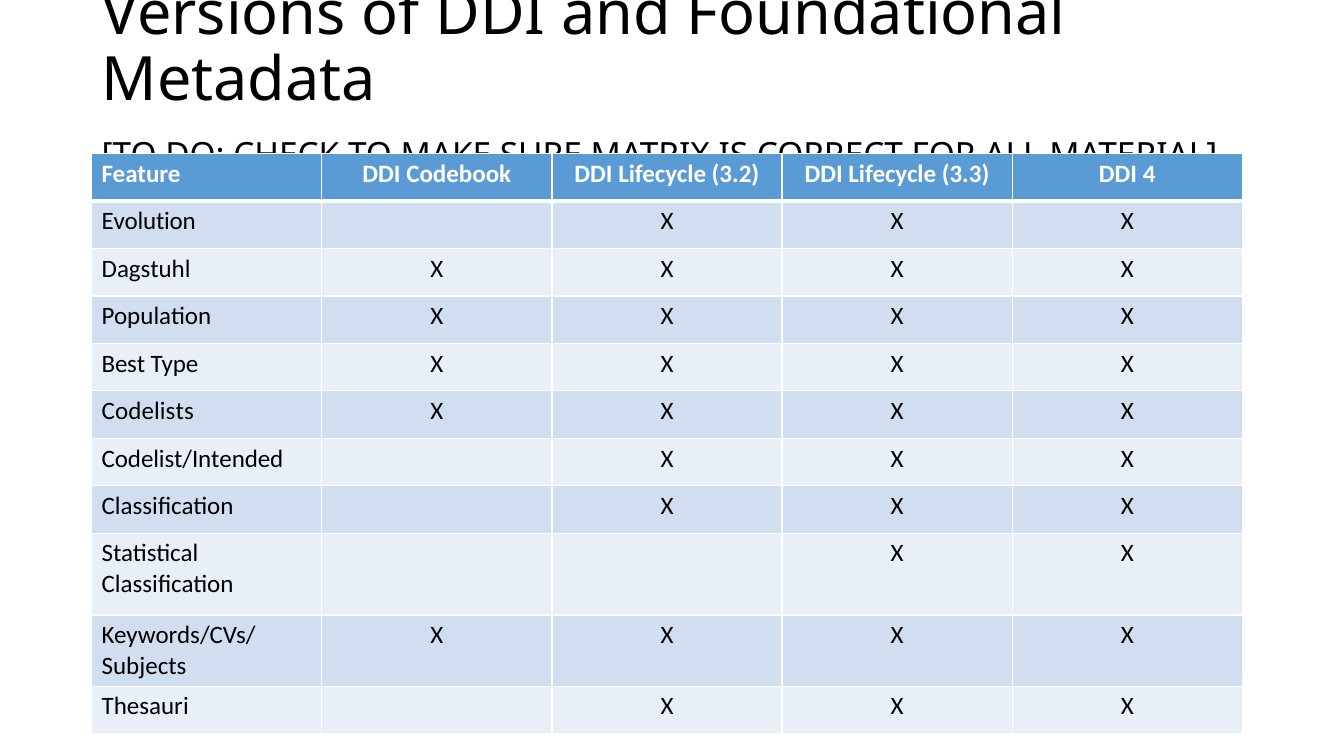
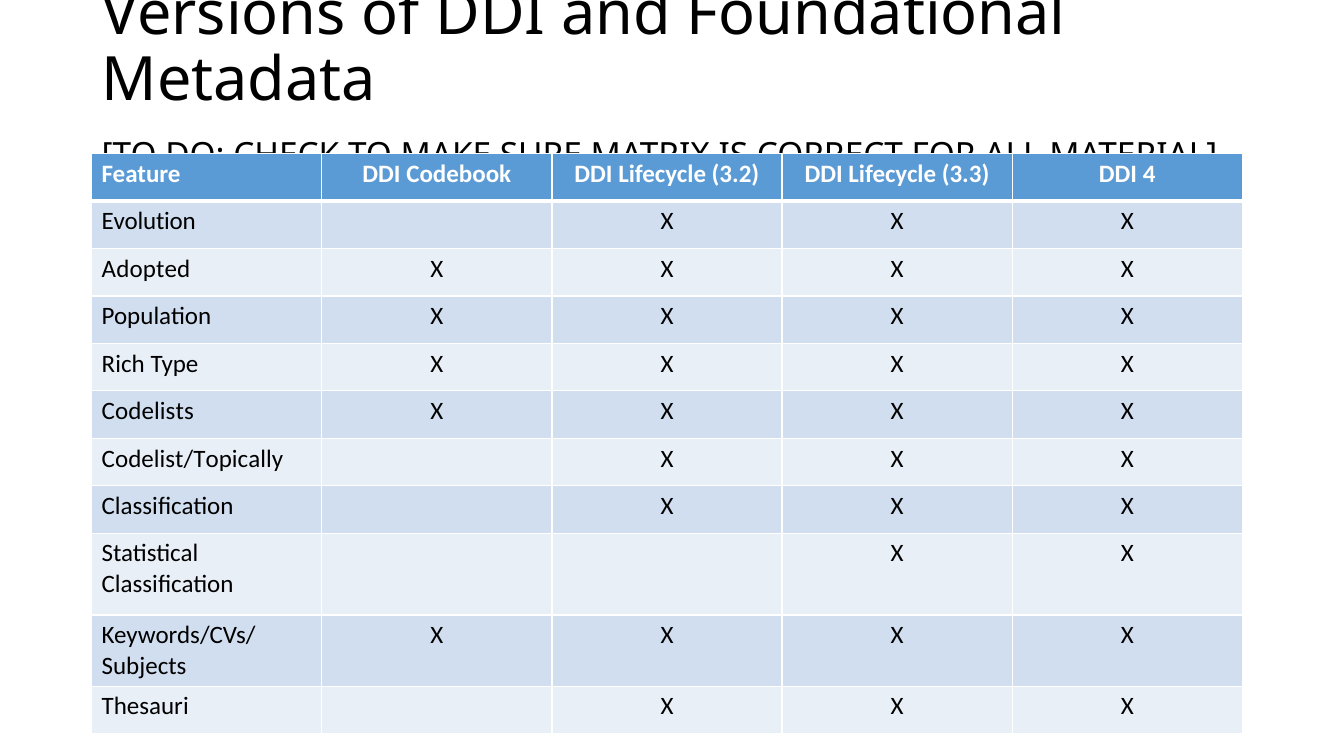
Dagstuhl: Dagstuhl -> Adopted (146, 269)
Best: Best -> Rich (123, 364)
Codelist/Intended: Codelist/Intended -> Codelist/Topically (192, 459)
